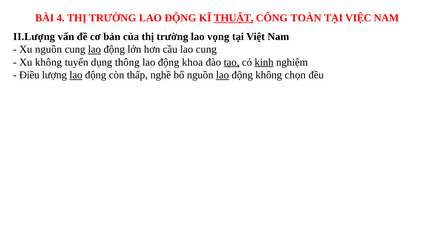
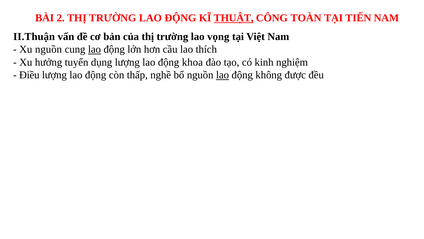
4: 4 -> 2 (61, 18)
VIỆC: VIỆC -> TIẾN (358, 18)
II.Lượng: II.Lượng -> II.Thuận (34, 37)
lao cung: cung -> thích (206, 49)
Xu không: không -> hưởng (49, 62)
dụng thông: thông -> lượng (127, 62)
tạo underline: present -> none (232, 62)
kinh underline: present -> none (264, 62)
lao underline: present -> none (76, 75)
chọn: chọn -> được (295, 75)
